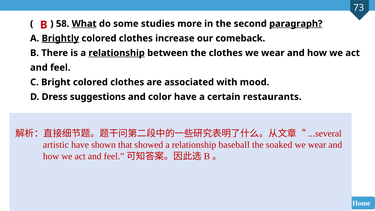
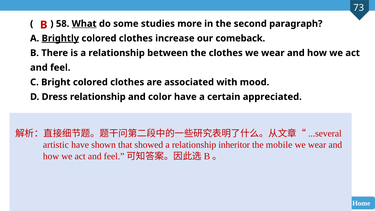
paragraph underline: present -> none (296, 24)
relationship underline: present -> none (117, 53)
Dress suggestions: suggestions -> relationship (98, 97)
restaurants: restaurants -> appreciated (272, 97)
baseball: baseball -> inheritor (234, 145)
soaked: soaked -> mobile (279, 145)
